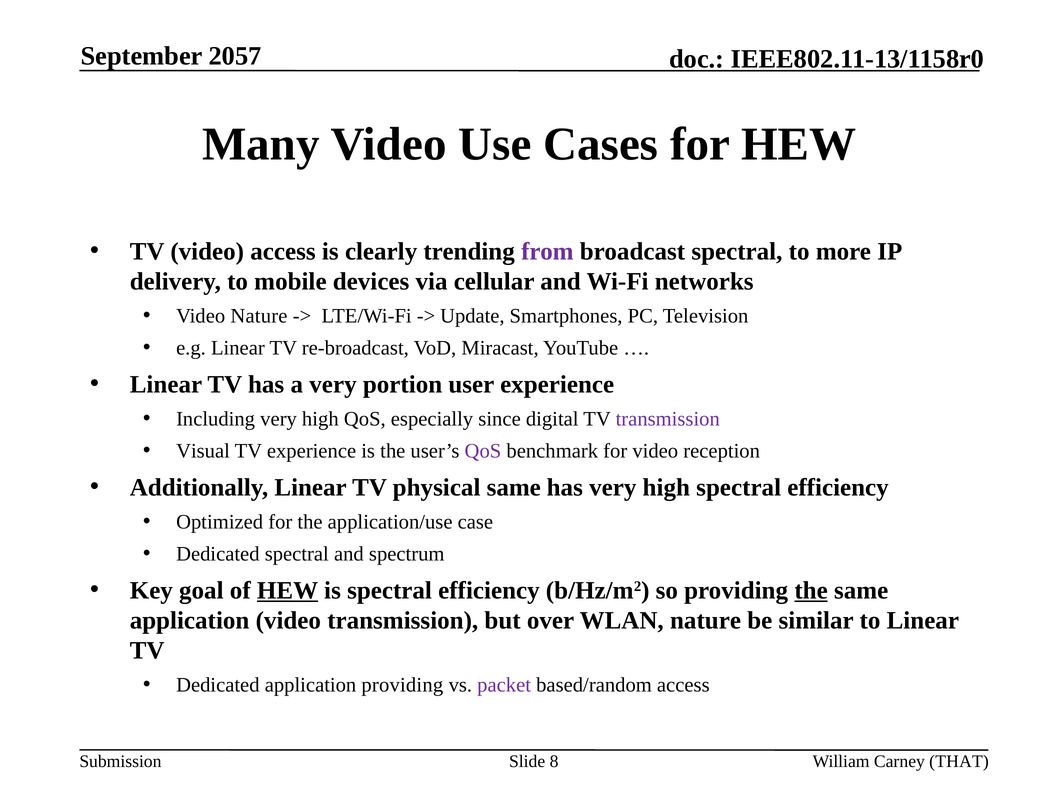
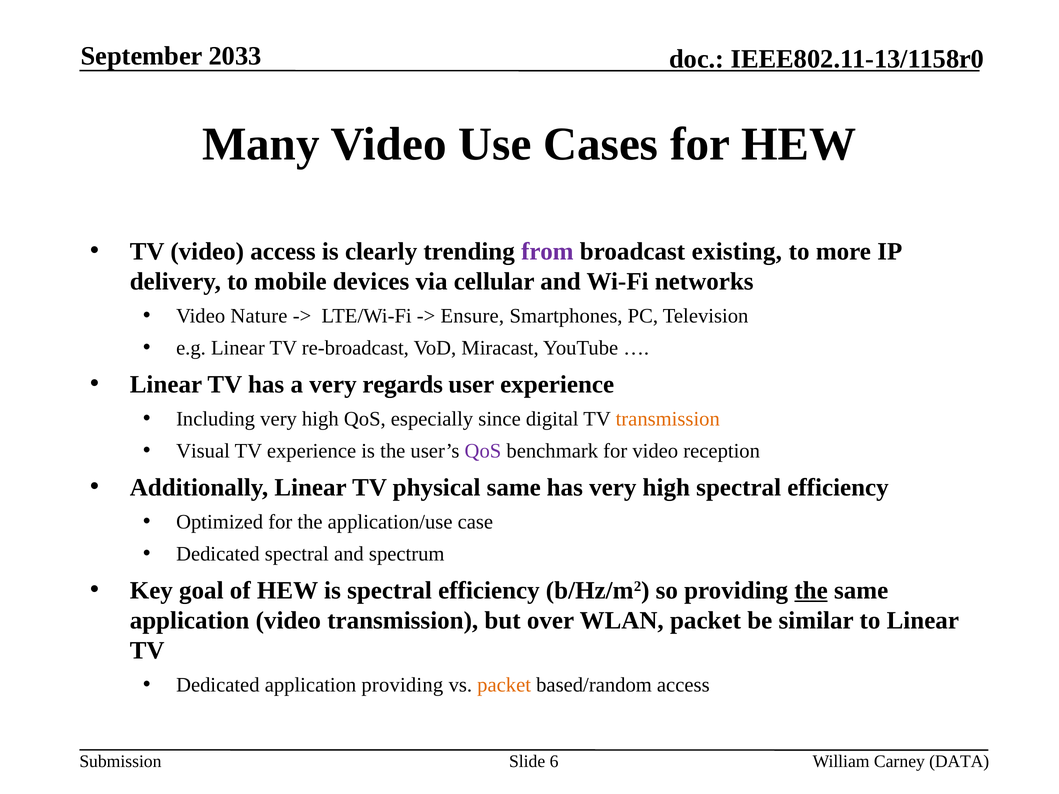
2057: 2057 -> 2033 (235, 56)
broadcast spectral: spectral -> existing (737, 252)
Update: Update -> Ensure (472, 316)
portion: portion -> regards (403, 385)
transmission colour: purple -> orange (668, 419)
HEW underline: present -> none (288, 590)
WLAN nature: nature -> packet (706, 621)
packet colour: purple -> orange (504, 685)
8: 8 -> 6 (554, 762)
THAT: THAT -> DATA (959, 762)
